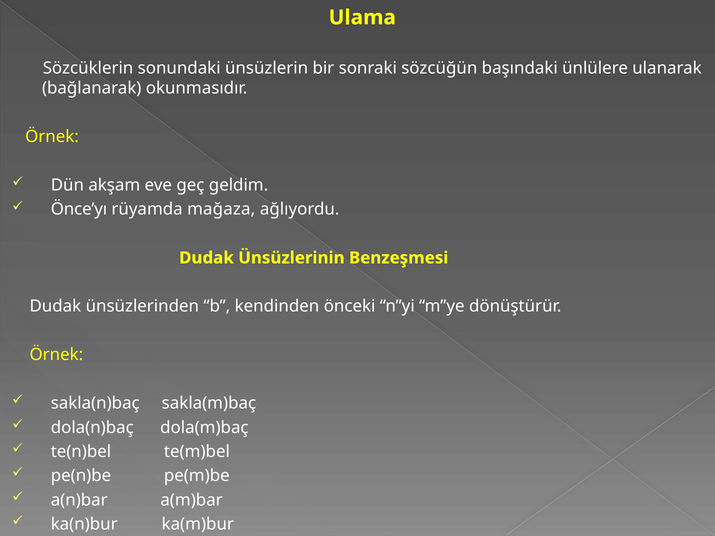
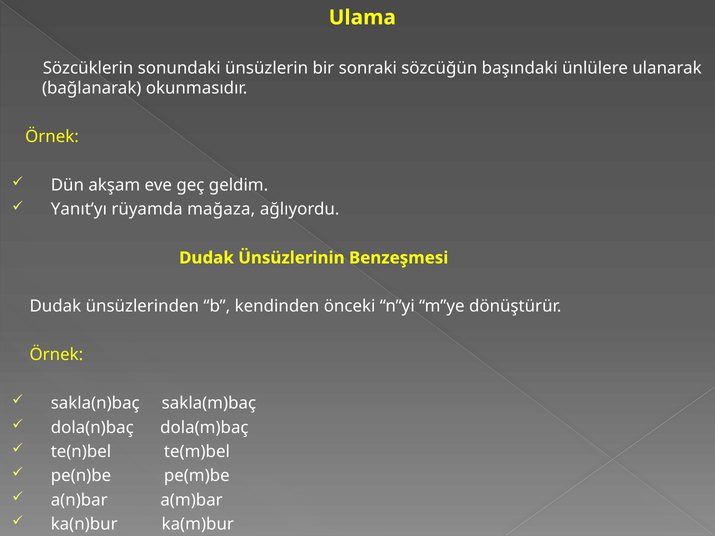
Önce’yı: Önce’yı -> Yanıt’yı (79, 210)
